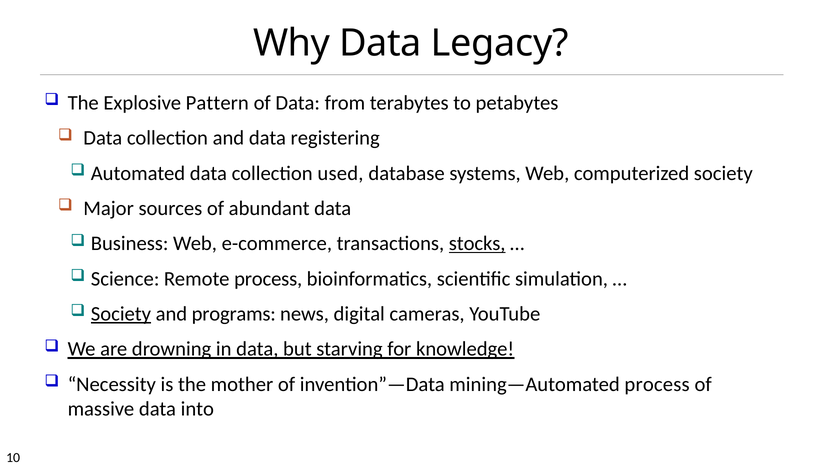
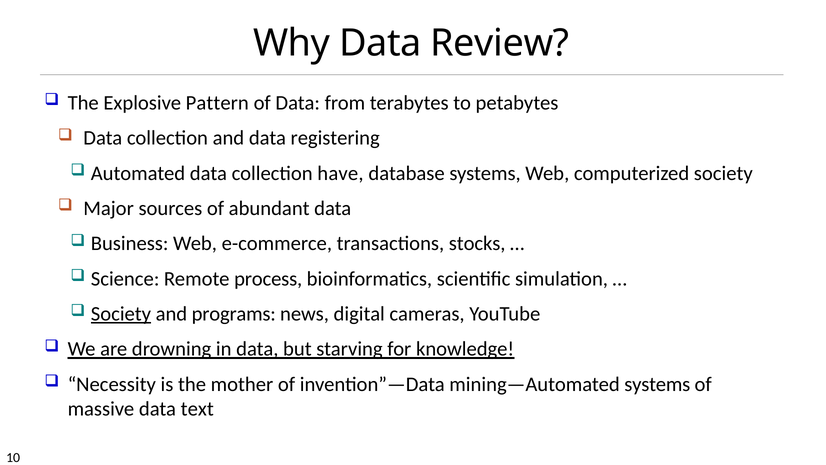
Legacy: Legacy -> Review (500, 43)
used: used -> have (340, 173)
stocks underline: present -> none (477, 243)
mining—Automated process: process -> systems (657, 384)
into: into -> text (197, 409)
